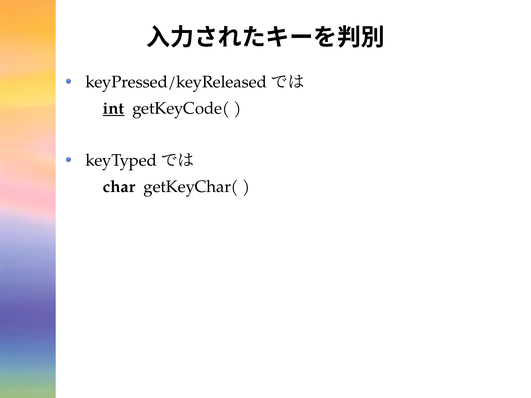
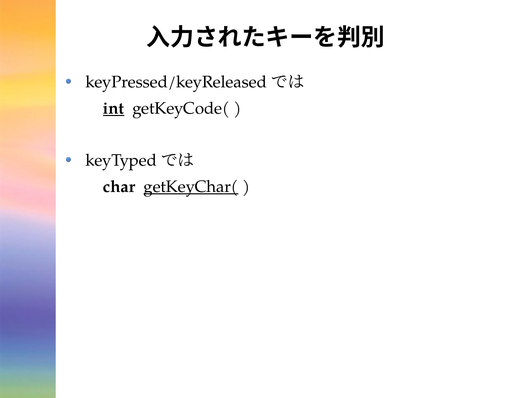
getKeyChar( underline: none -> present (191, 187)
